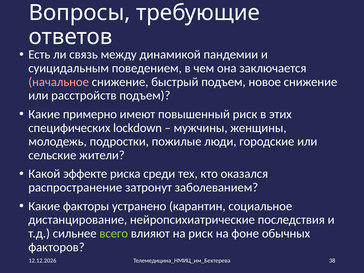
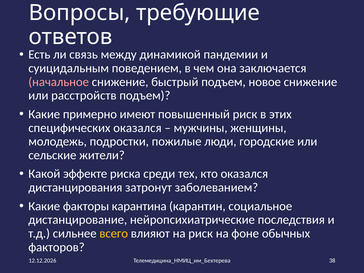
специфических lockdown: lockdown -> оказался (137, 128)
распространение: распространение -> дистанцирования (75, 187)
устранено: устранено -> карантина (139, 206)
всего colour: light green -> yellow (114, 233)
